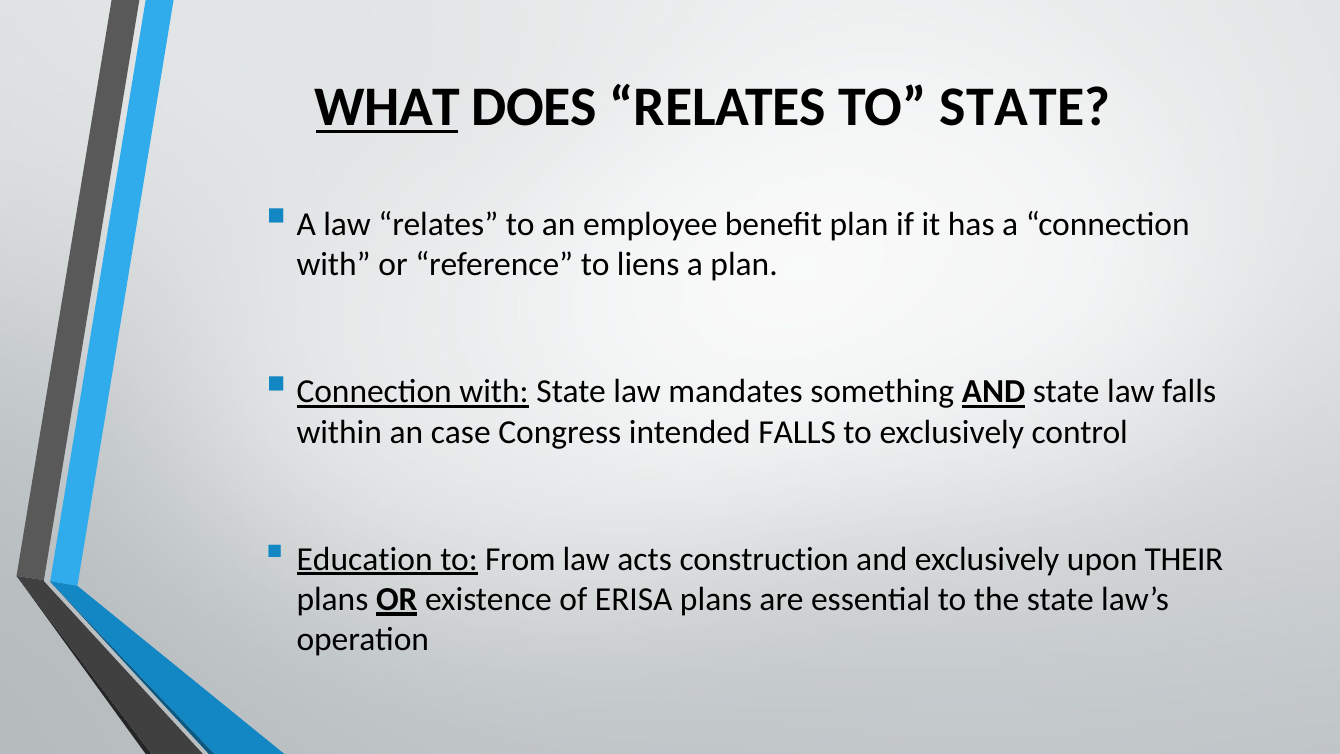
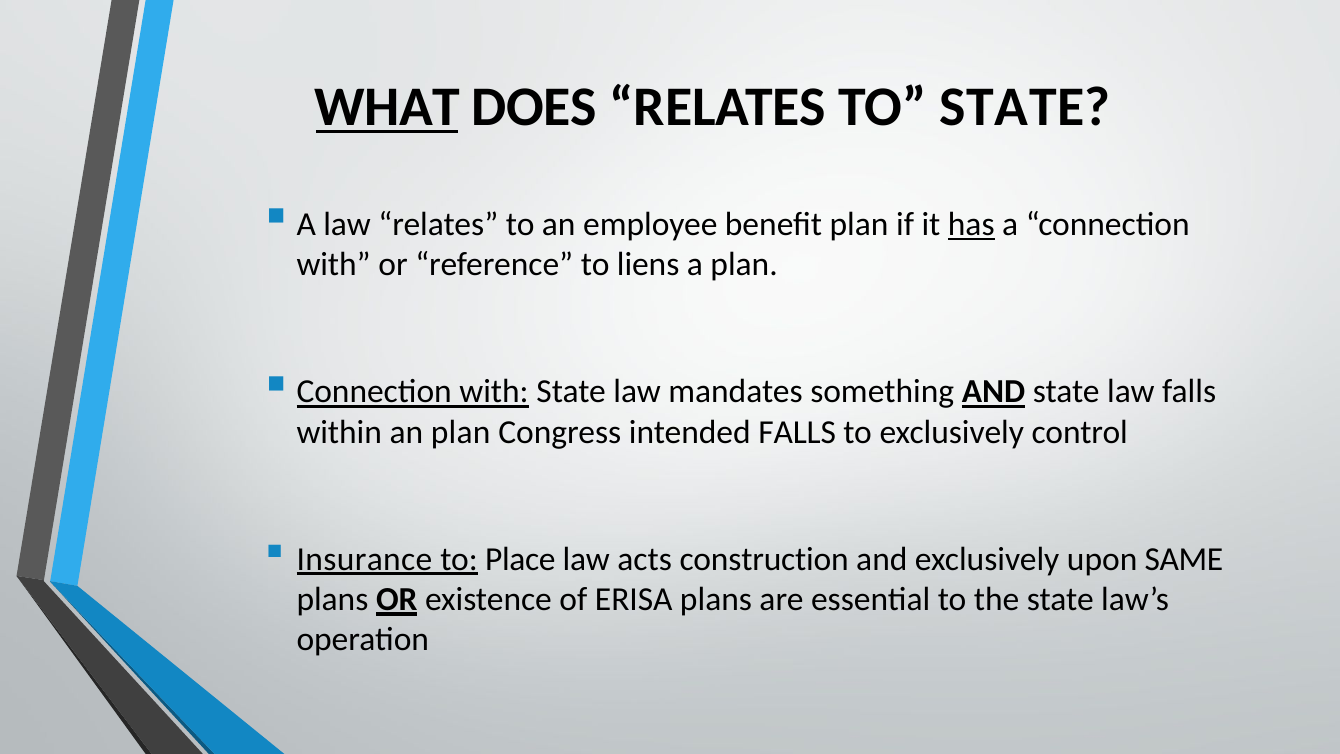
has underline: none -> present (971, 224)
an case: case -> plan (461, 432)
Education: Education -> Insurance (364, 559)
From: From -> Place (520, 559)
THEIR: THEIR -> SAME (1184, 559)
